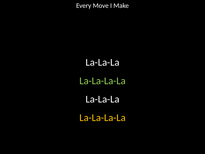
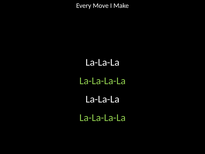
La-La-La-La colour: yellow -> light green (102, 118)
